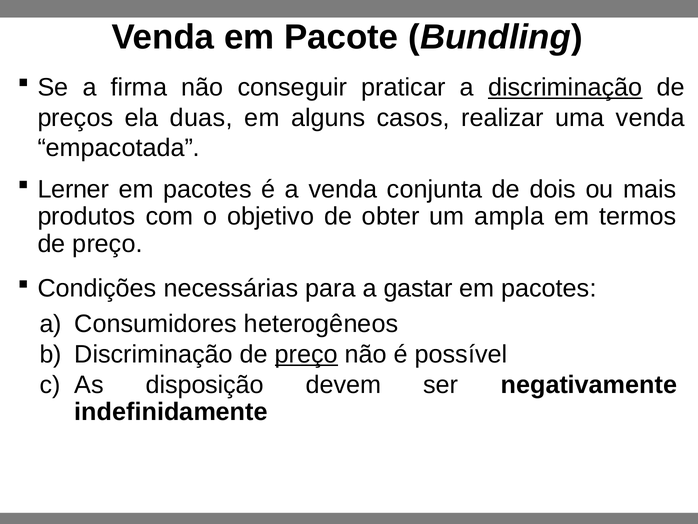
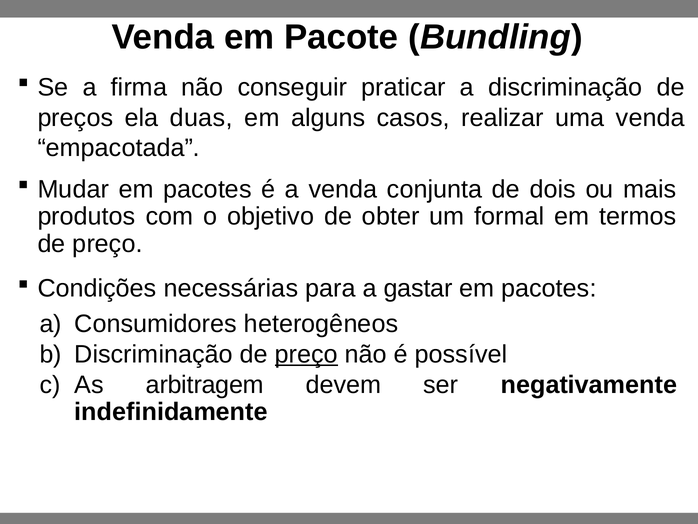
discriminação underline: present -> none (565, 87)
Lerner: Lerner -> Mudar (73, 189)
ampla: ampla -> formal (509, 216)
disposição: disposição -> arbitragem (205, 384)
